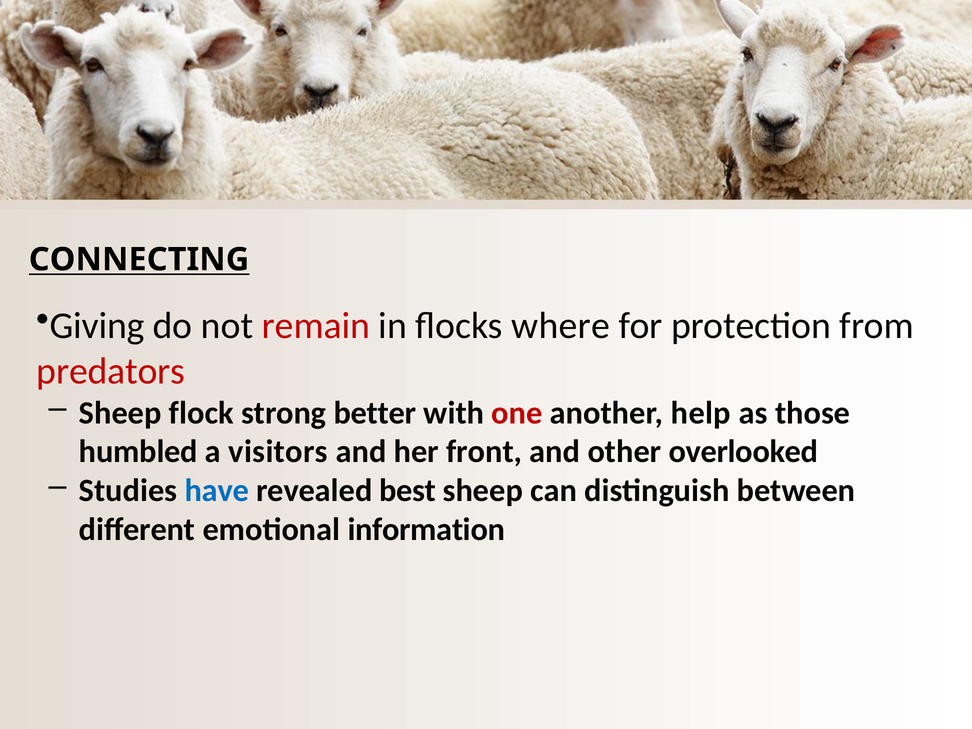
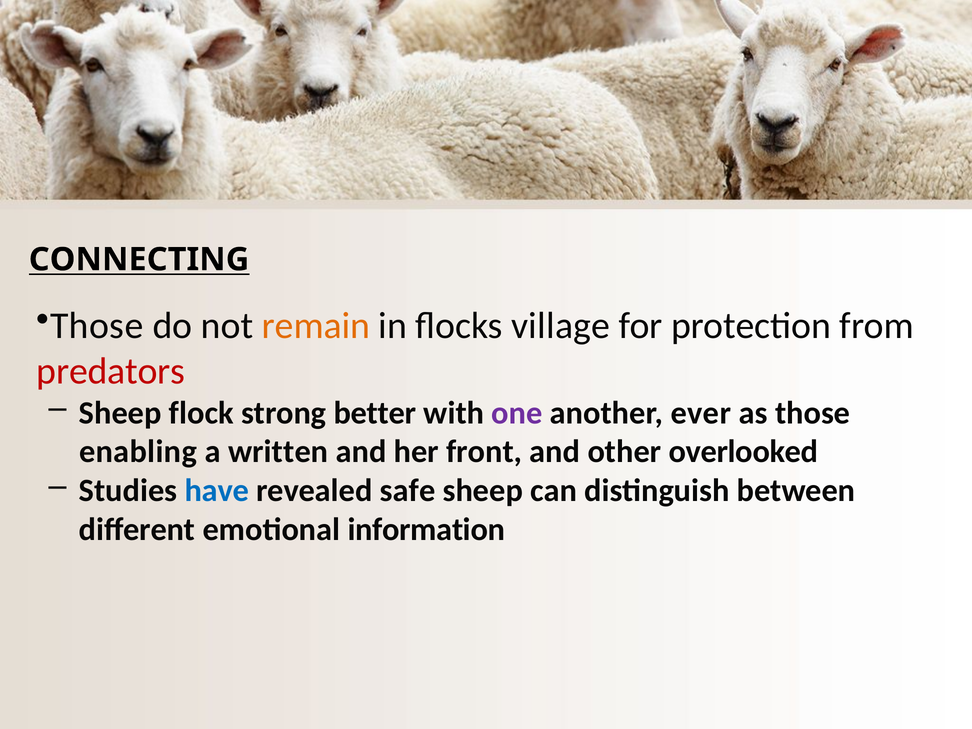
Giving: Giving -> Those (97, 326)
remain colour: red -> orange (316, 326)
where: where -> village (561, 326)
one colour: red -> purple (517, 413)
help: help -> ever (701, 413)
humbled: humbled -> enabling (138, 452)
visitors: visitors -> written (278, 452)
best: best -> safe (408, 491)
